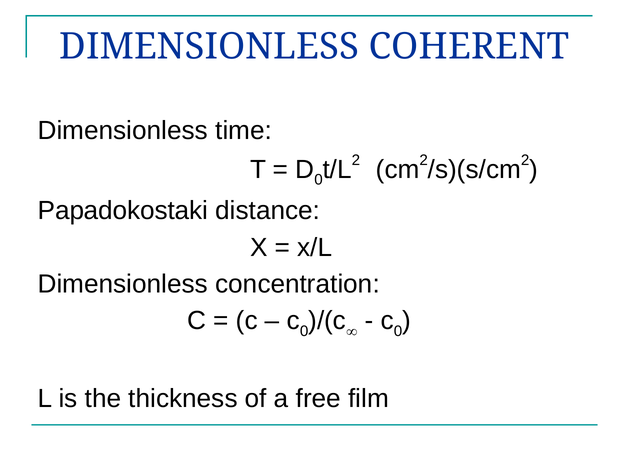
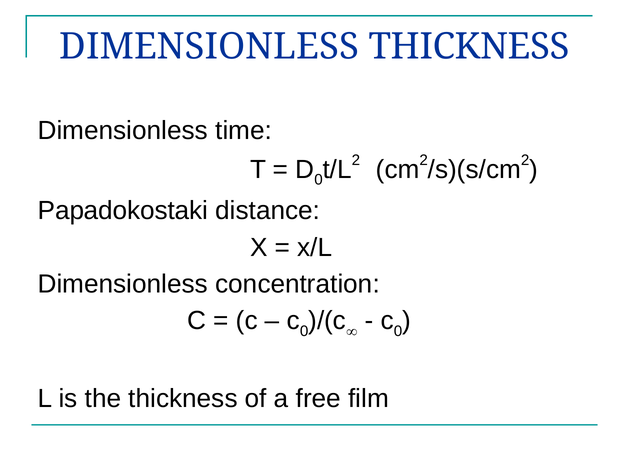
DIMENSIONLESS COHERENT: COHERENT -> THICKNESS (469, 47)
